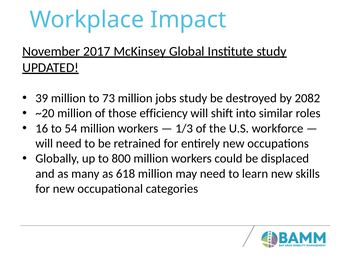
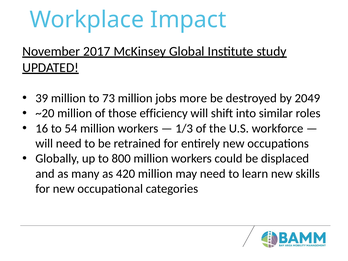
jobs study: study -> more (193, 98)
2082: 2082 -> 2049 (307, 98)
618: 618 -> 420 (126, 174)
